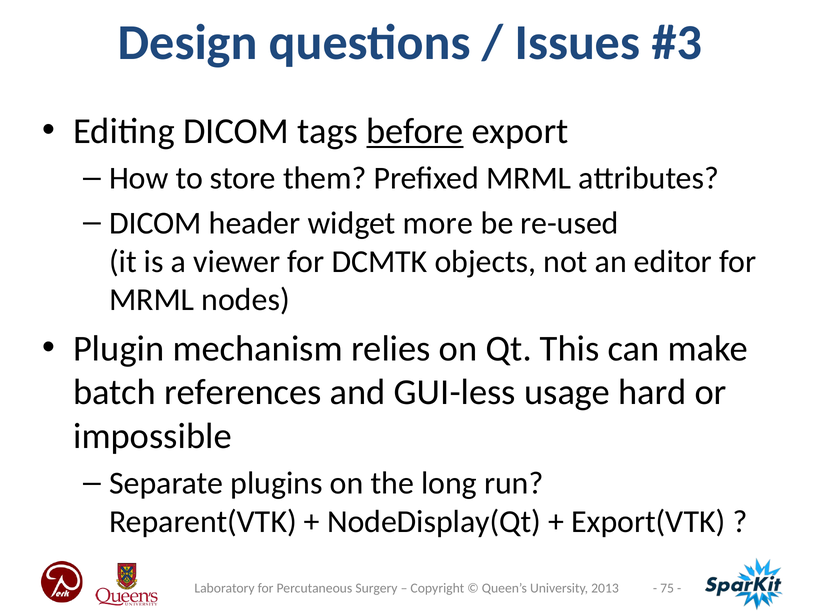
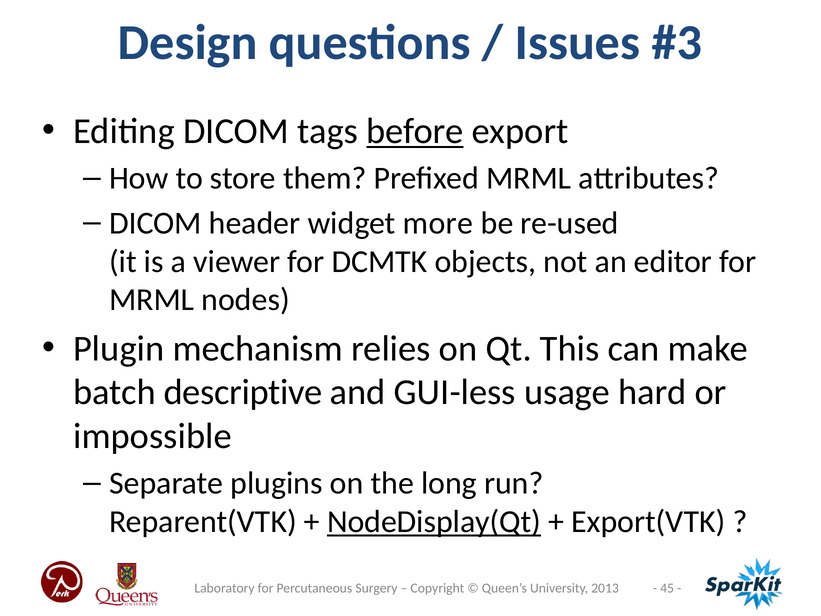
references: references -> descriptive (243, 392)
NodeDisplay(Qt underline: none -> present (434, 521)
75: 75 -> 45 (667, 588)
